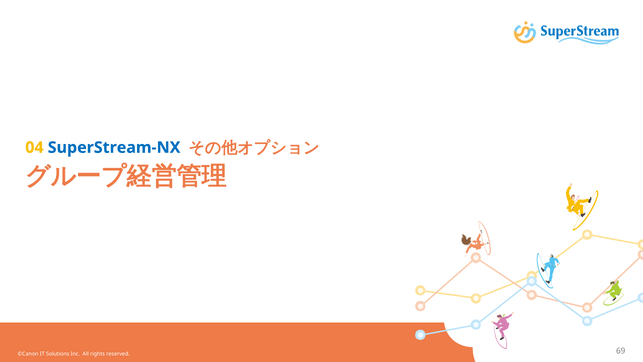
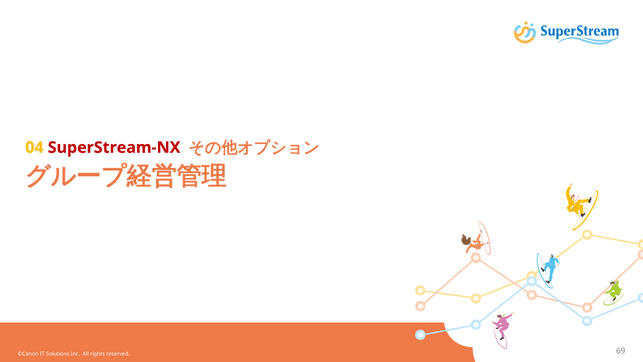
SuperStream-NX colour: blue -> red (114, 147)
